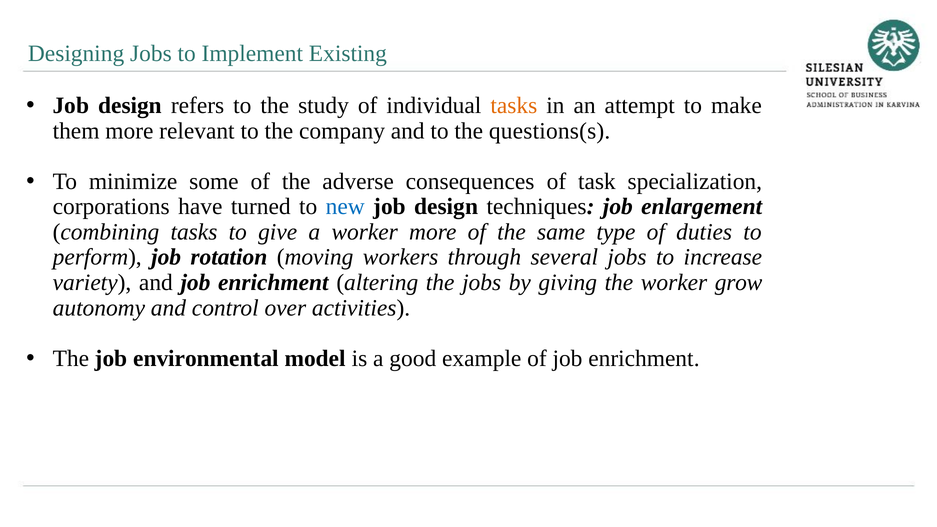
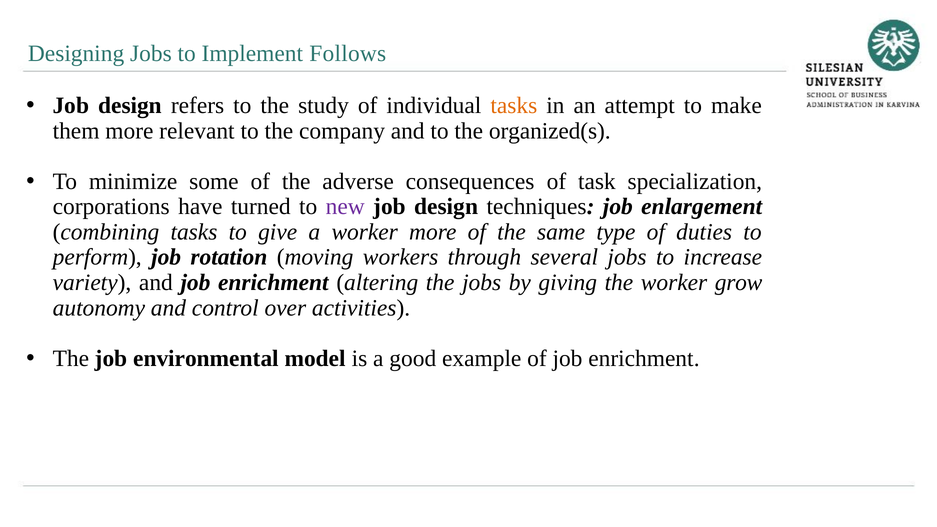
Existing: Existing -> Follows (348, 54)
questions(s: questions(s -> organized(s (550, 131)
new colour: blue -> purple (345, 207)
